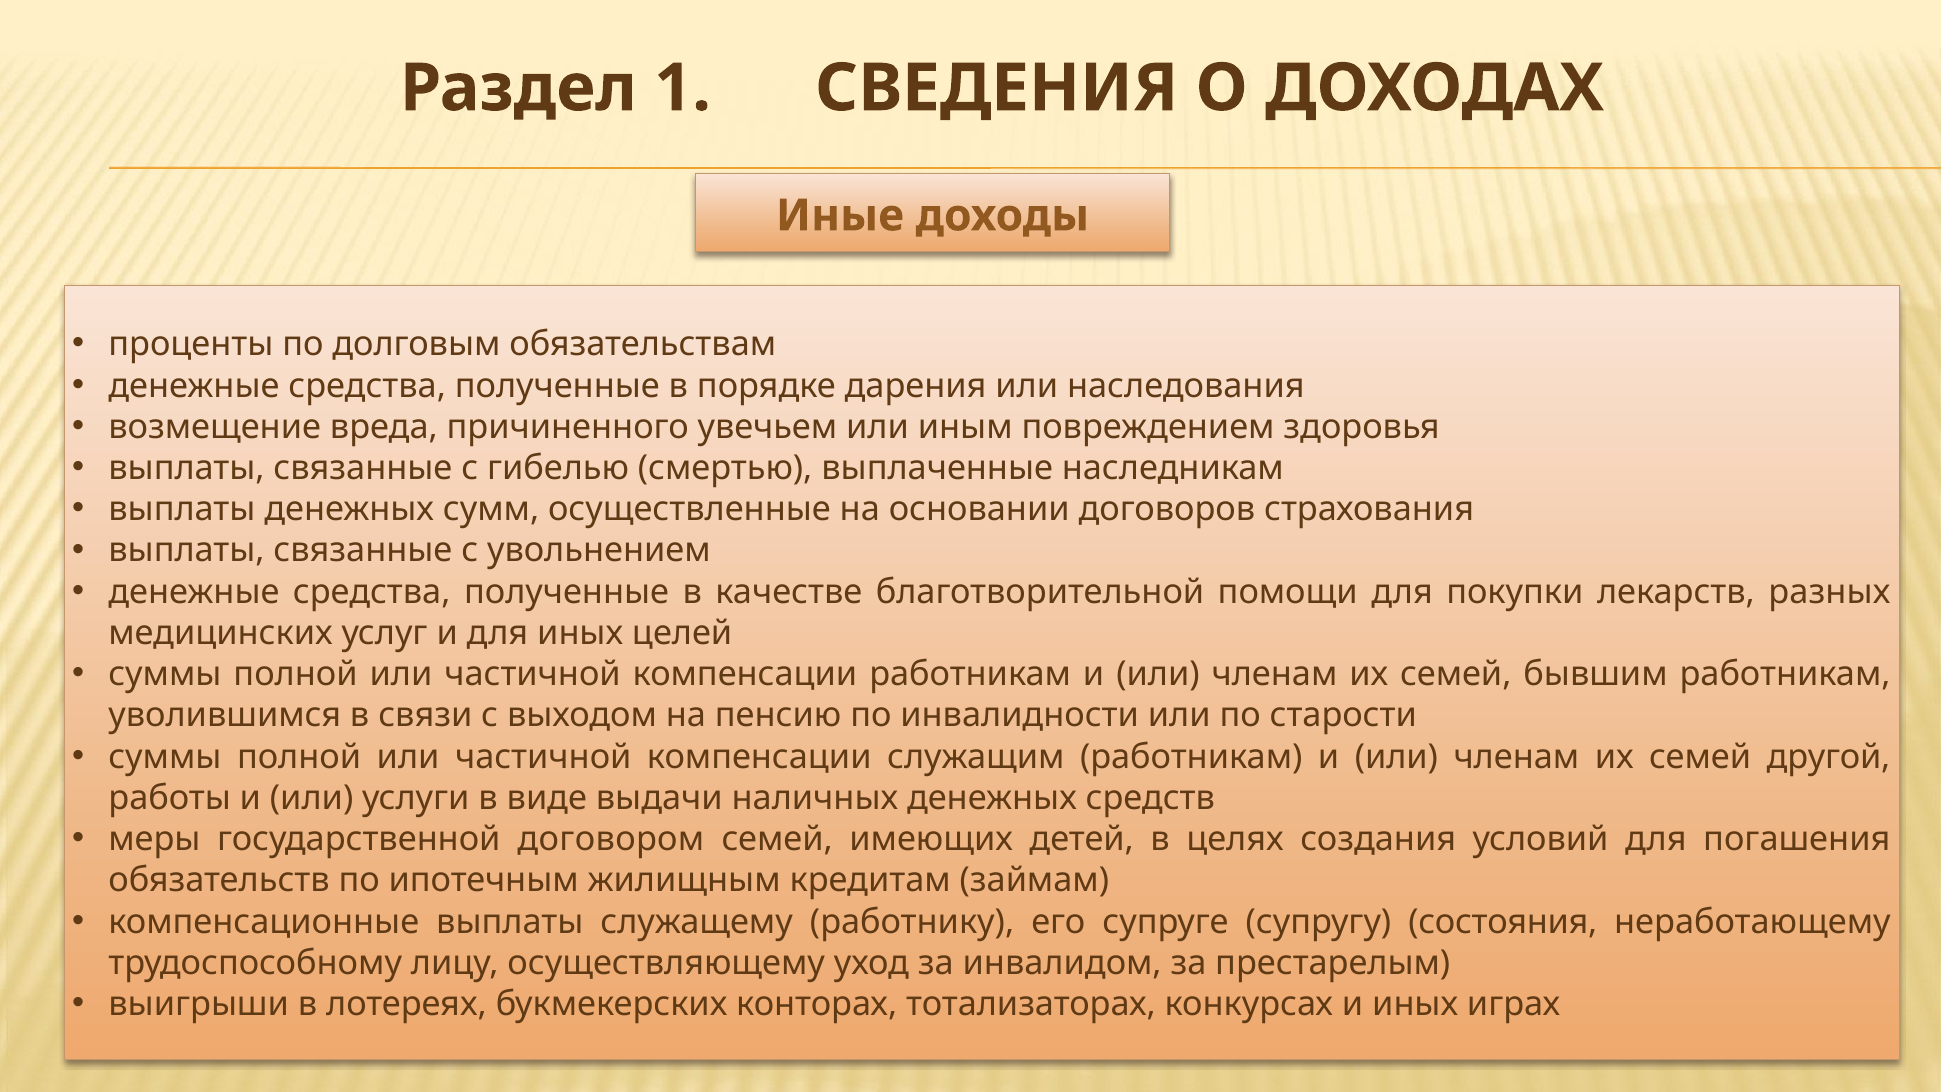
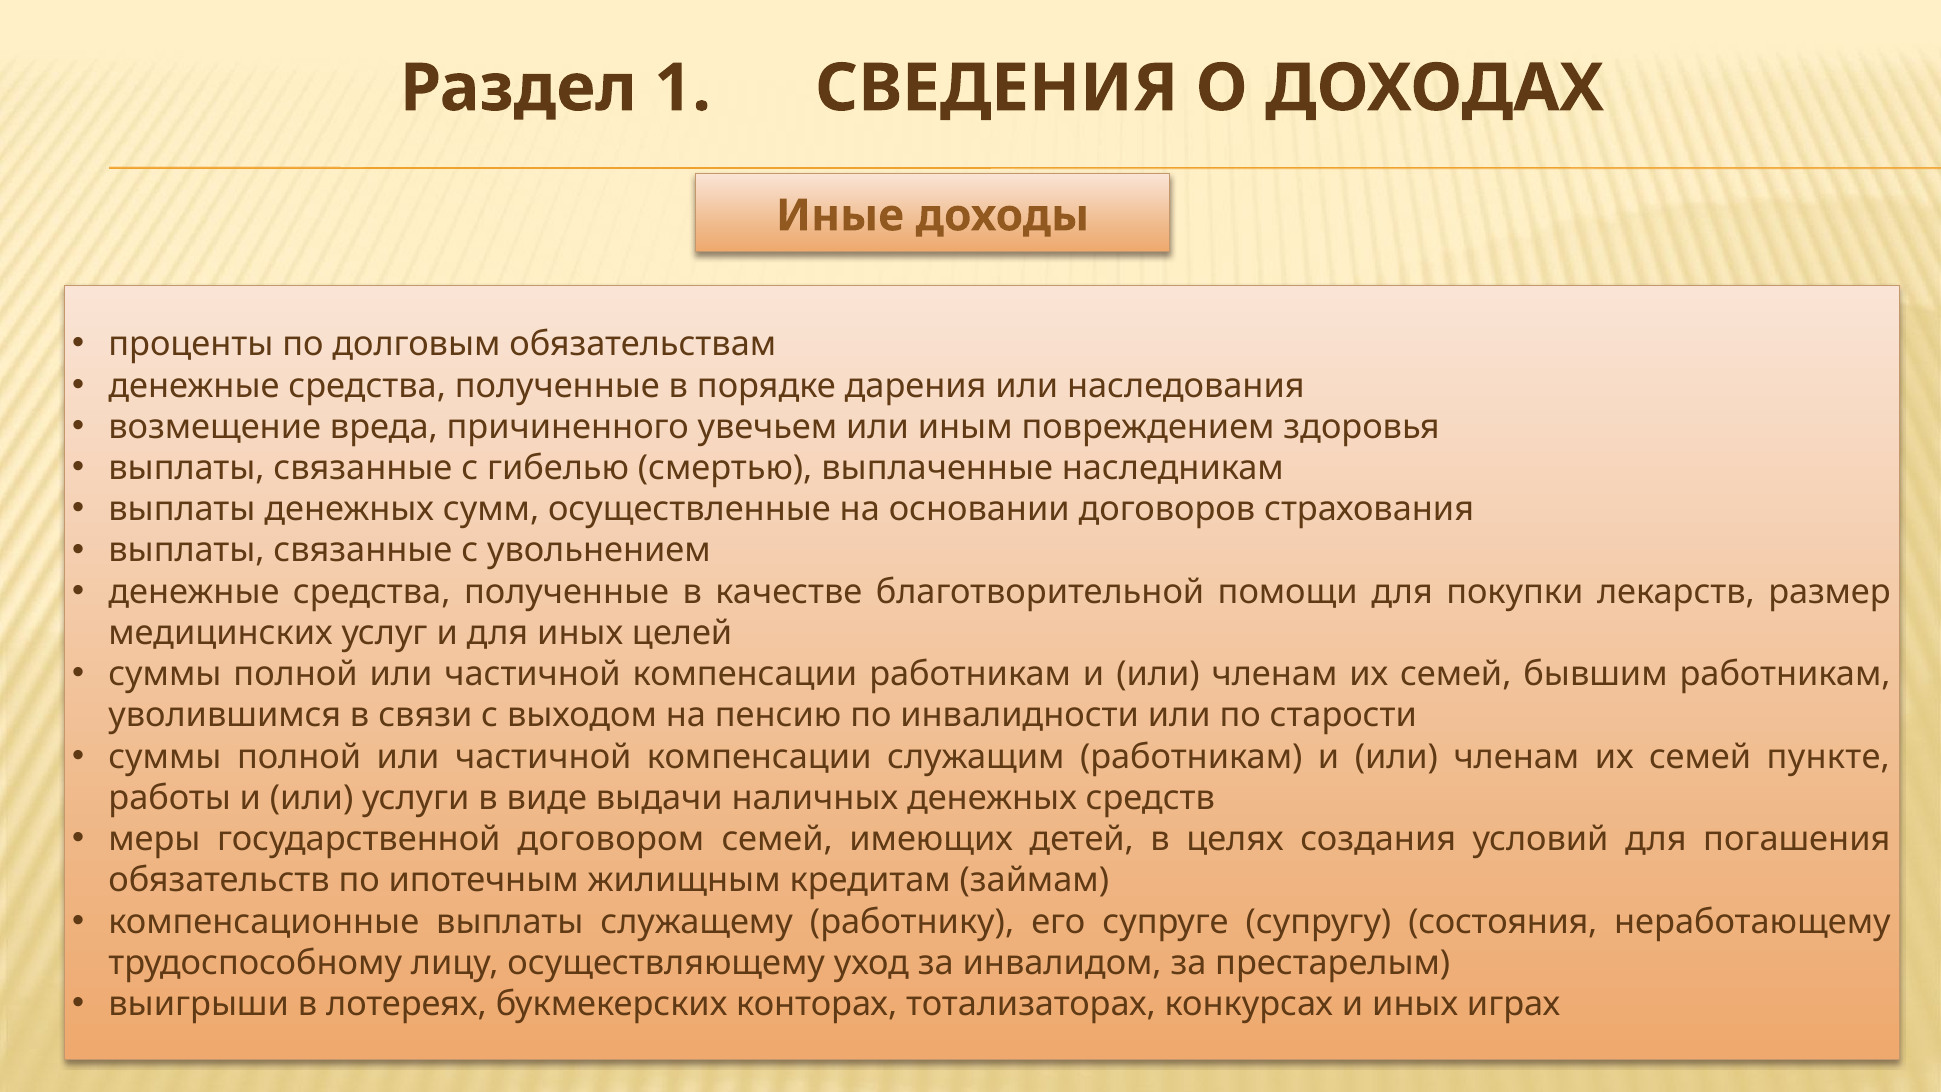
разных: разных -> размер (1830, 592)
другой: другой -> пункте (1828, 757)
